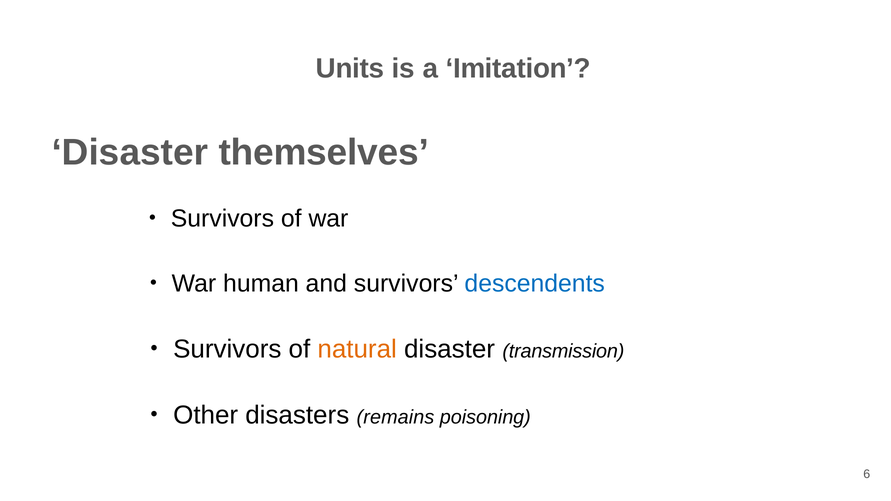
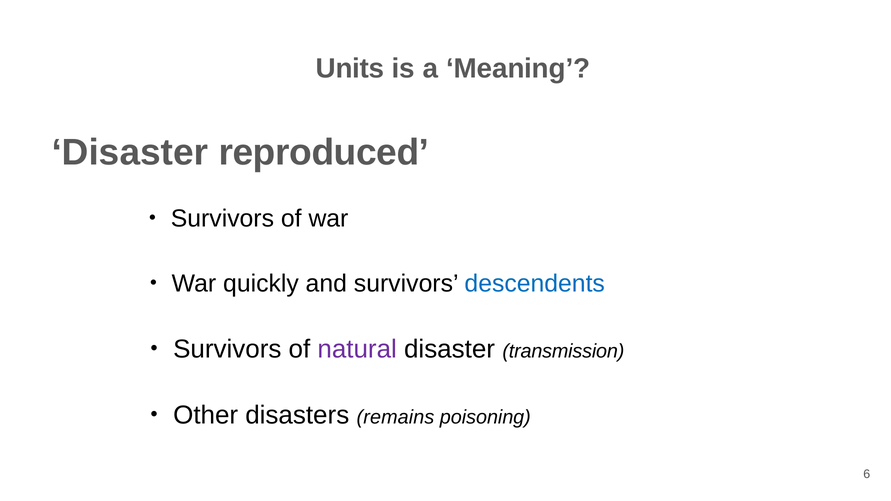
Imitation: Imitation -> Meaning (518, 68)
themselves: themselves -> reproduced (324, 153)
human: human -> quickly (261, 284)
natural colour: orange -> purple (357, 349)
